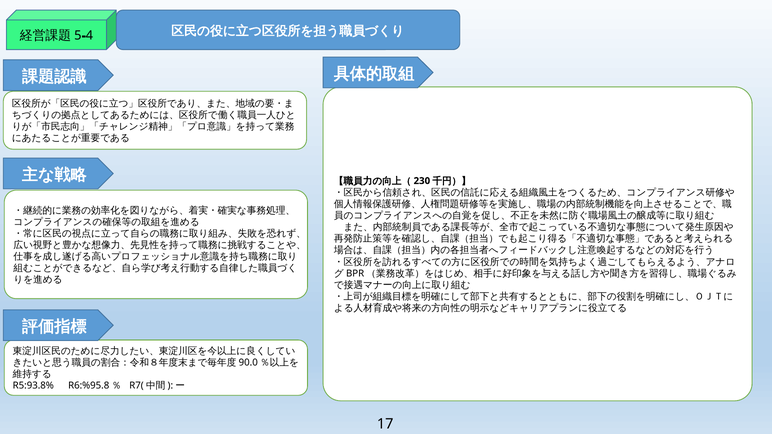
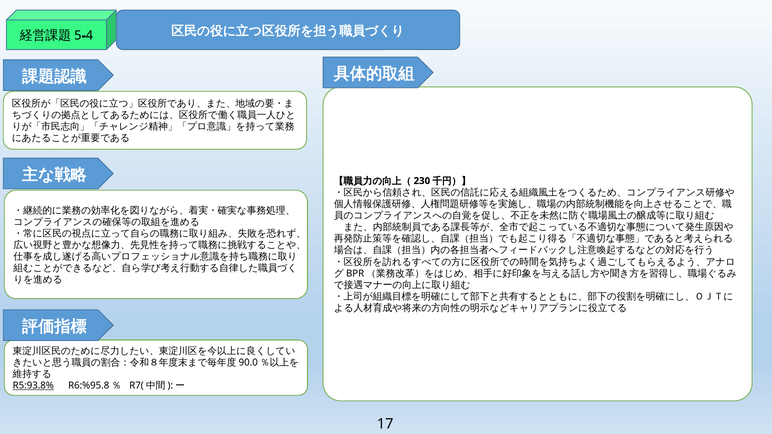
R5:93.8% underline: none -> present (33, 386)
